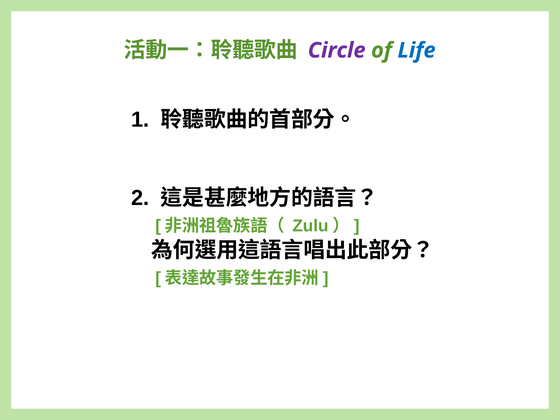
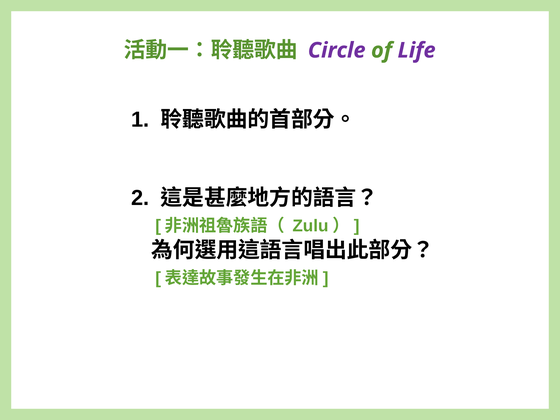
Life colour: blue -> purple (417, 50)
